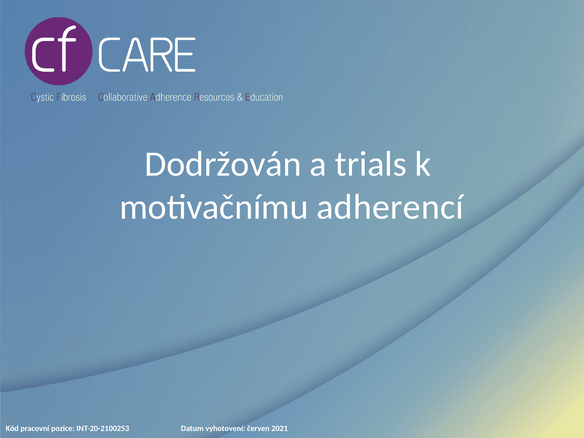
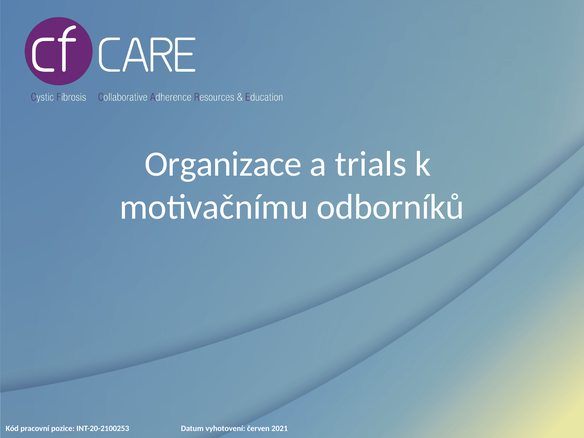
Dodržován: Dodržován -> Organizace (223, 164)
adherencí: adherencí -> odborníků (390, 207)
